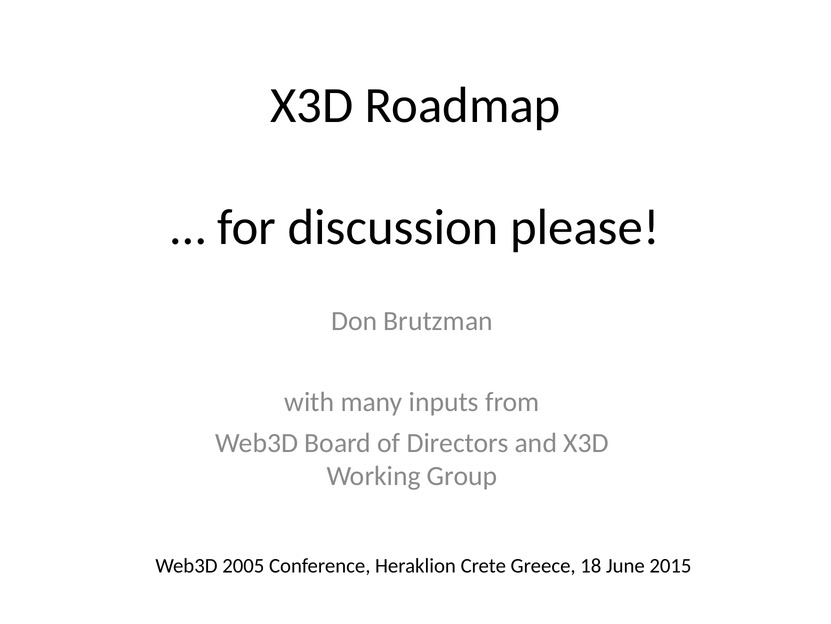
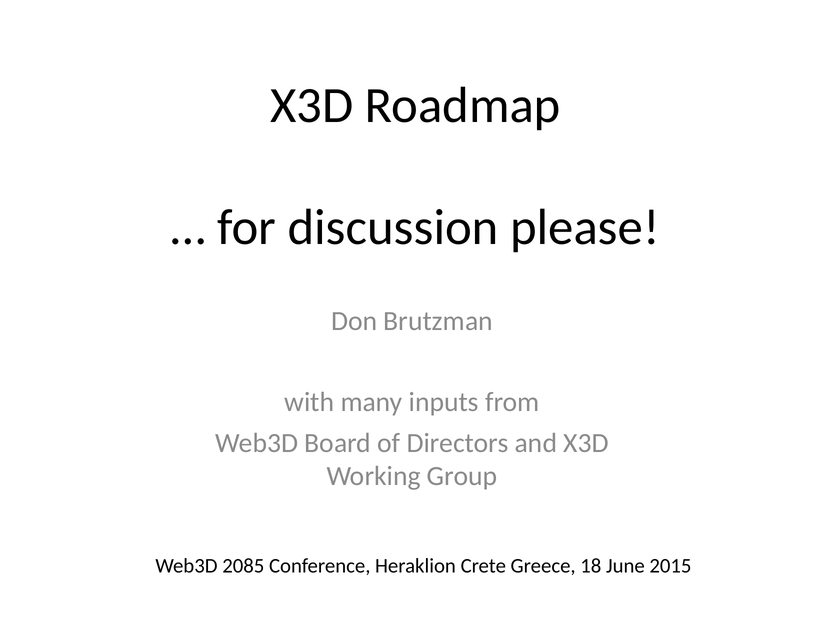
2005: 2005 -> 2085 (243, 565)
